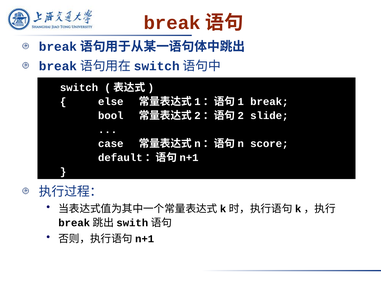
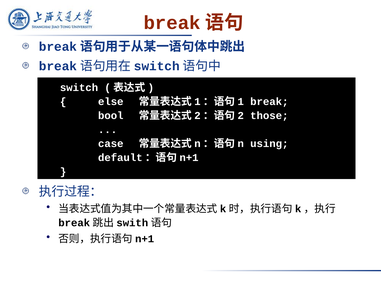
slide: slide -> those (269, 116)
score: score -> using (269, 143)
